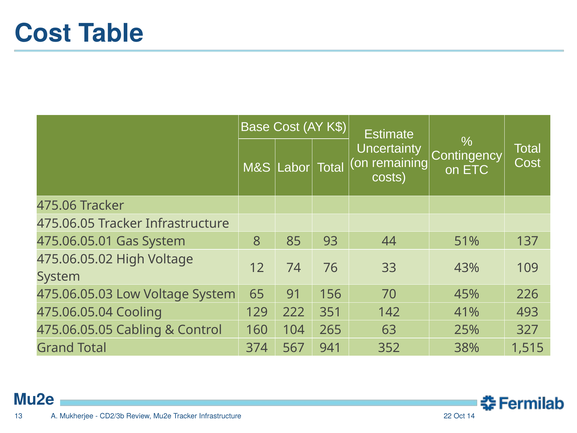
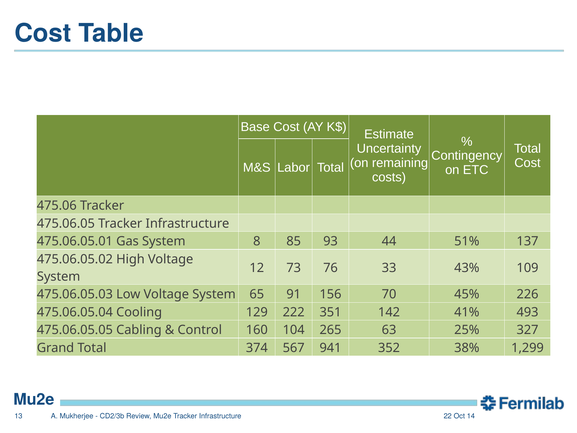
74: 74 -> 73 (294, 268)
1,515: 1,515 -> 1,299 (528, 348)
